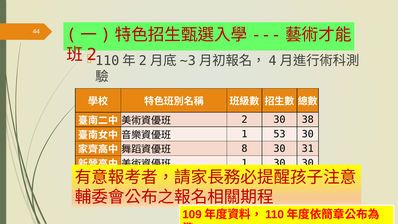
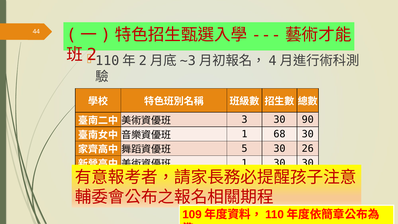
2: 2 -> 3 (244, 120)
38: 38 -> 90 (308, 120)
53: 53 -> 68 (279, 134)
8: 8 -> 5 (244, 148)
31: 31 -> 26 (308, 148)
